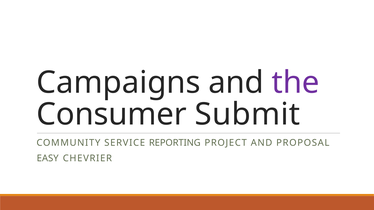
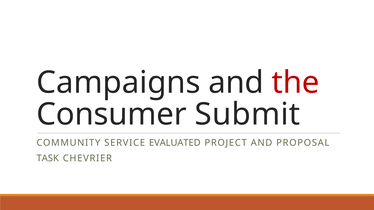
the colour: purple -> red (296, 83)
REPORTING: REPORTING -> EVALUATED (175, 143)
EASY: EASY -> TASK (48, 159)
